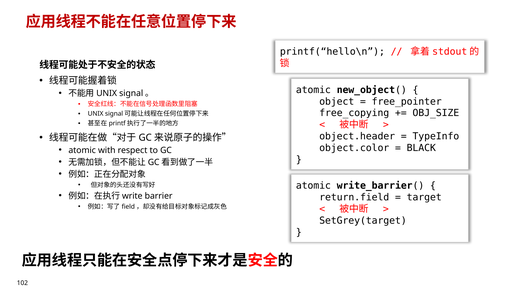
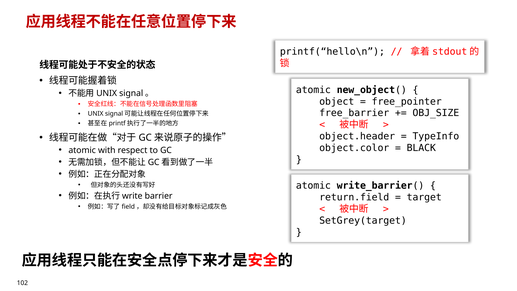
free_copying: free_copying -> free_barrier (354, 113)
